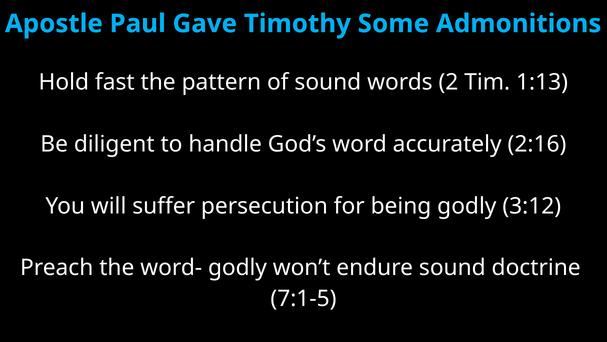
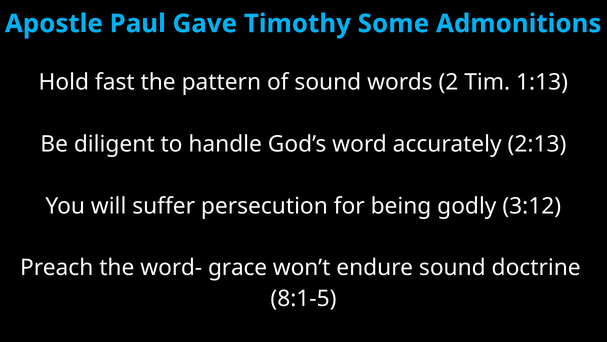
2:16: 2:16 -> 2:13 (537, 144)
word- godly: godly -> grace (238, 267)
7:1-5: 7:1-5 -> 8:1-5 (303, 298)
